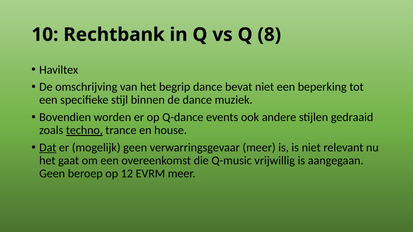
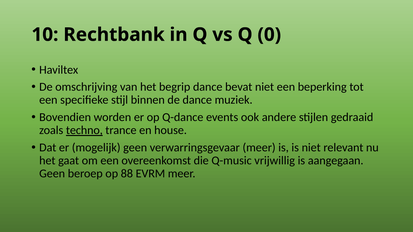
8: 8 -> 0 (269, 35)
Dat underline: present -> none (48, 148)
12: 12 -> 88 (127, 174)
